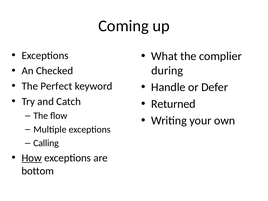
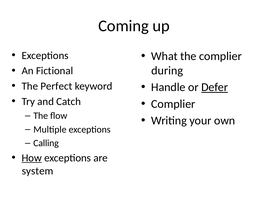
Checked: Checked -> Fictional (55, 71)
Defer underline: none -> present (215, 87)
Returned: Returned -> Complier (173, 104)
bottom: bottom -> system (38, 171)
